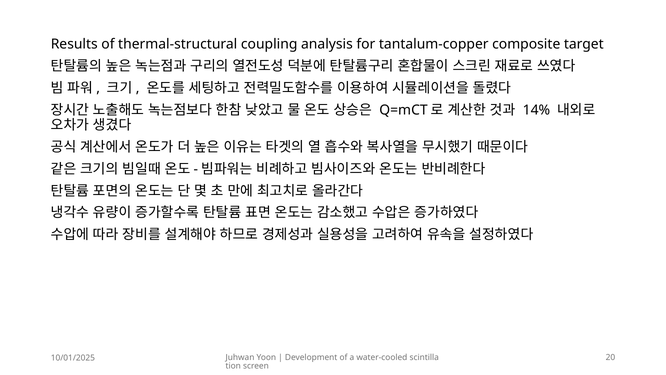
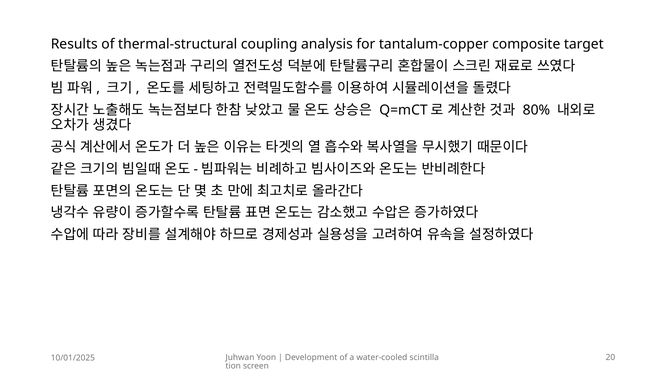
14%: 14% -> 80% (536, 110)
